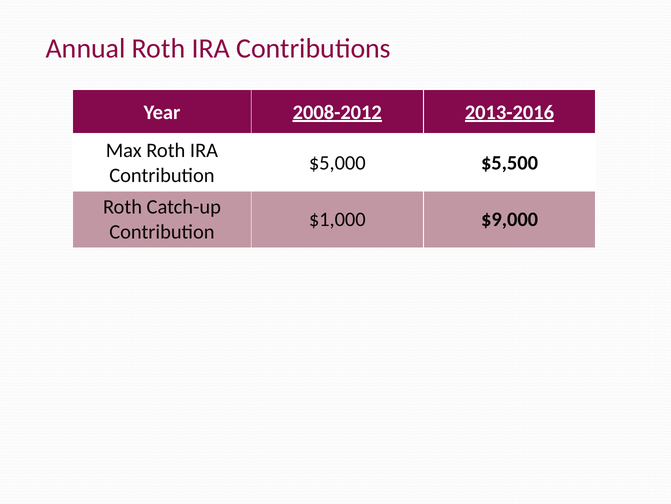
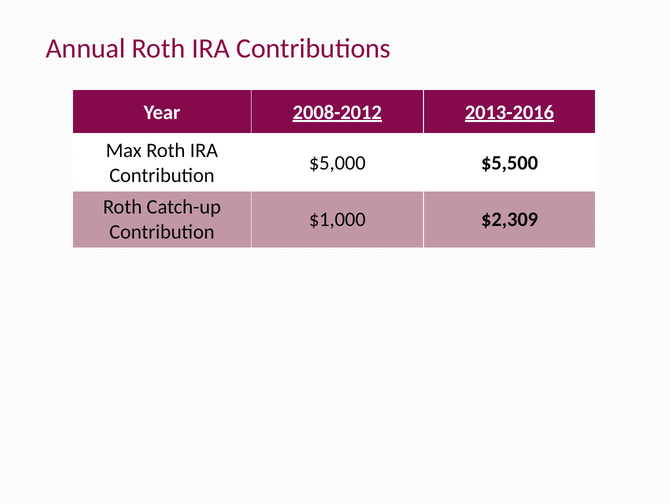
$9,000: $9,000 -> $2,309 (510, 219)
